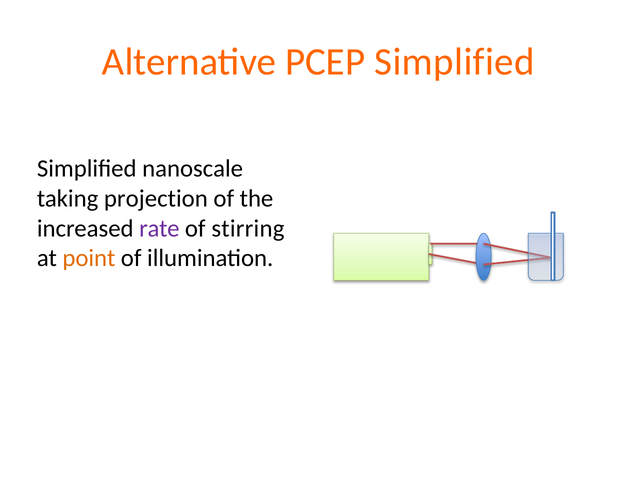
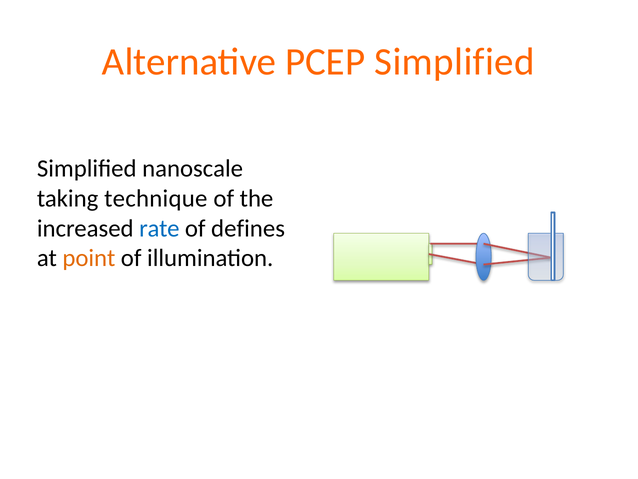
projection: projection -> technique (156, 198)
rate colour: purple -> blue (159, 228)
stirring: stirring -> defines (248, 228)
